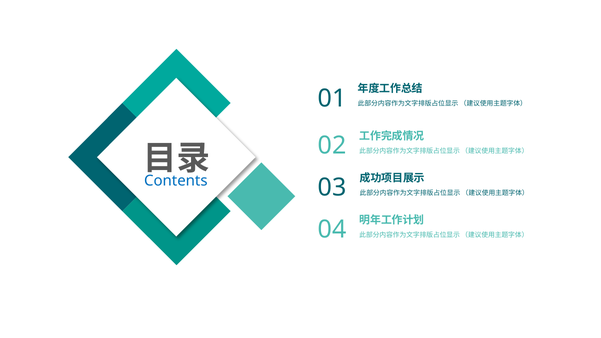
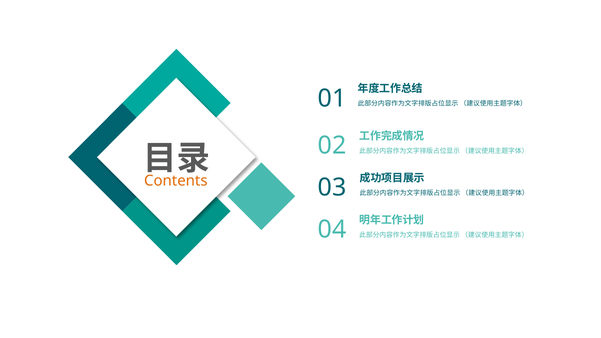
Contents colour: blue -> orange (176, 181)
